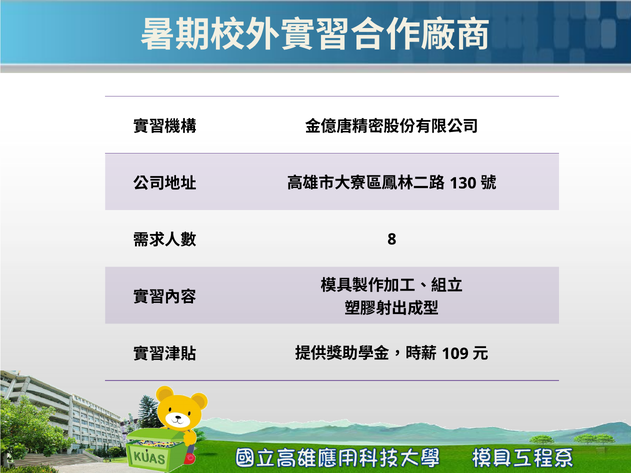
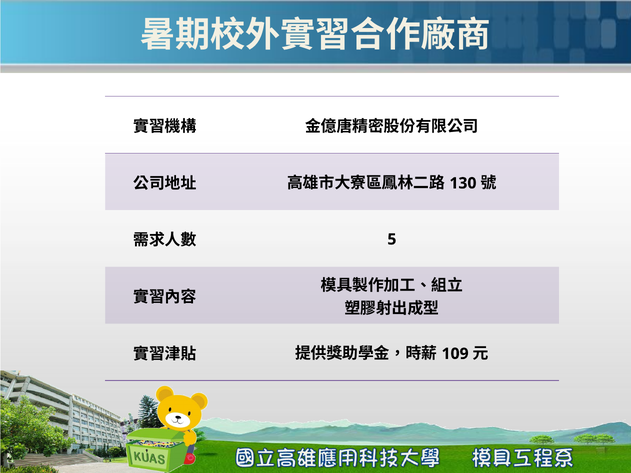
8: 8 -> 5 (392, 239)
